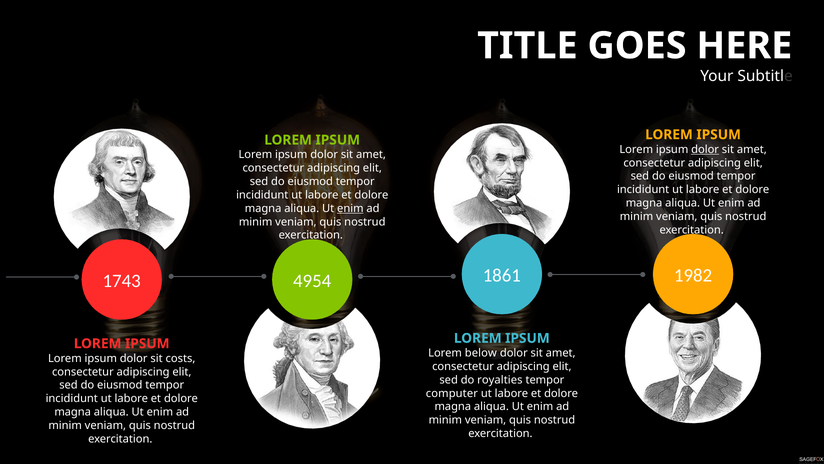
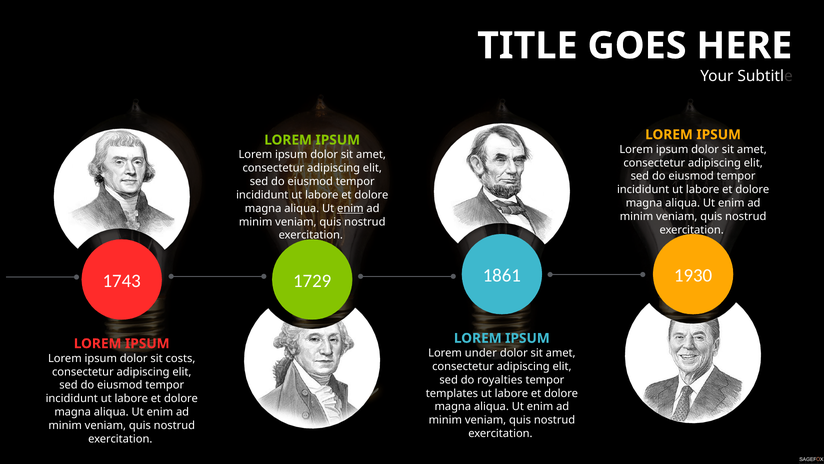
dolor underline: present -> none (705, 149)
1982: 1982 -> 1930 (693, 275)
4954: 4954 -> 1729 (312, 280)
below: below -> under (481, 353)
computer: computer -> templates (452, 393)
